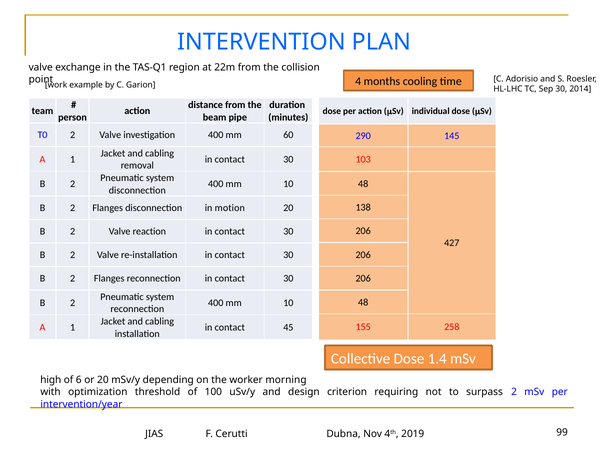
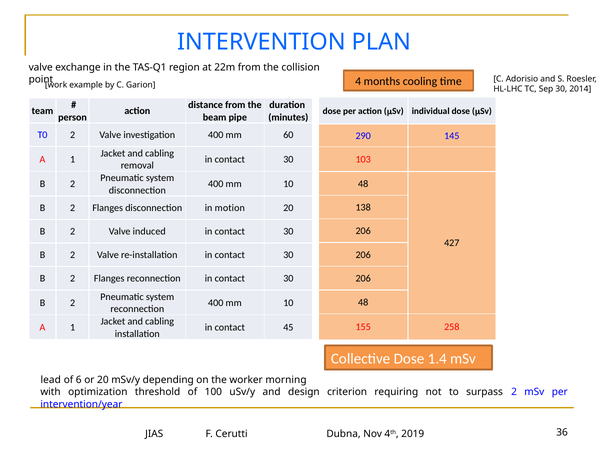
reaction: reaction -> induced (149, 232)
high: high -> lead (51, 380)
99: 99 -> 36 (562, 433)
